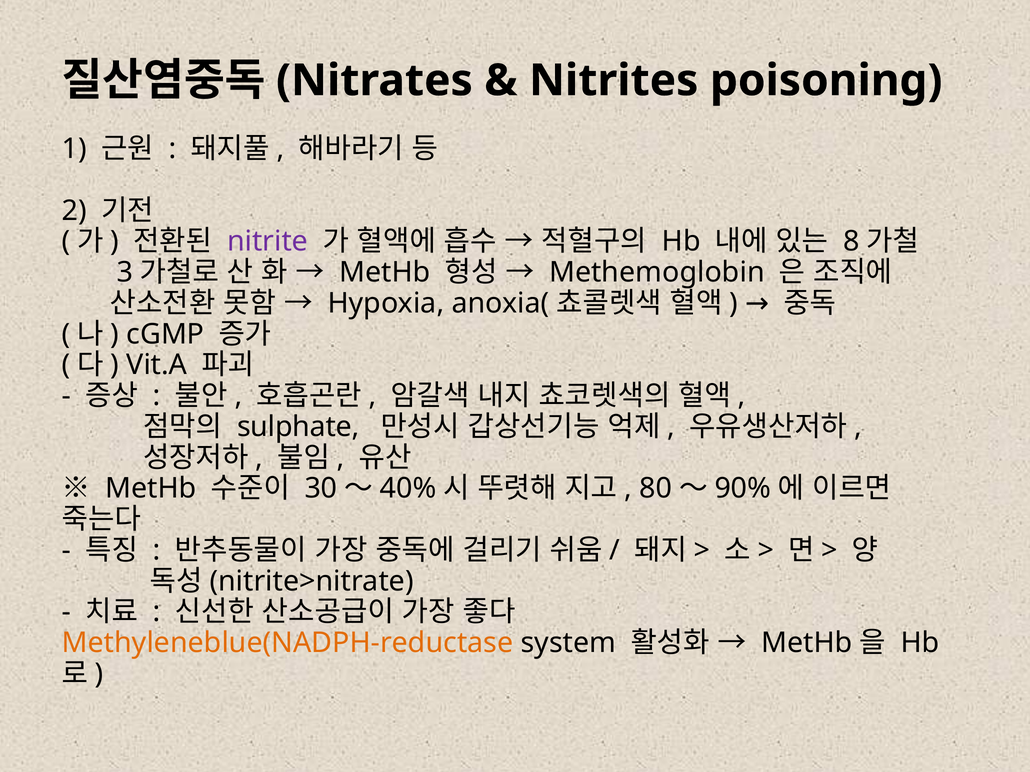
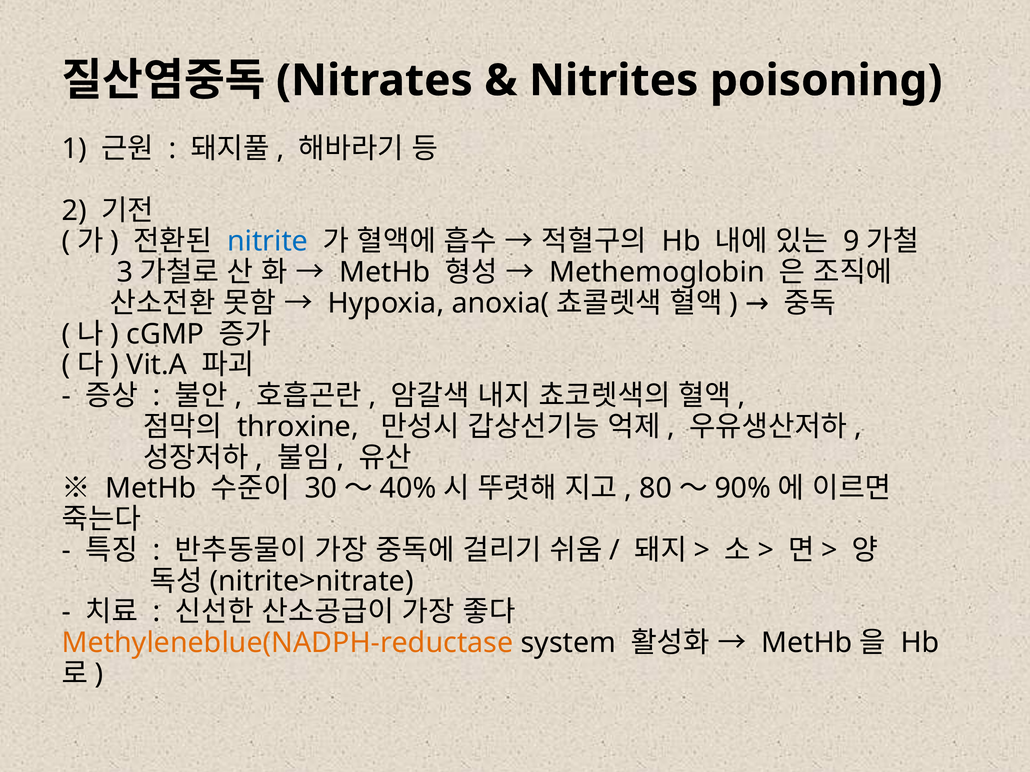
nitrite colour: purple -> blue (268, 242)
8: 8 -> 9 (851, 242)
sulphate: sulphate -> throxine (298, 427)
